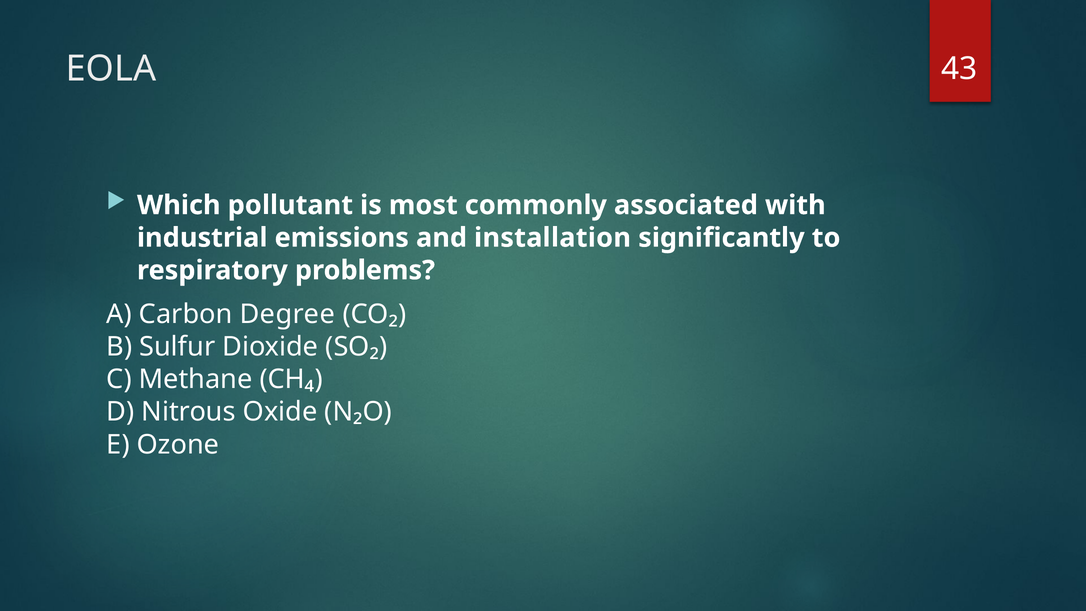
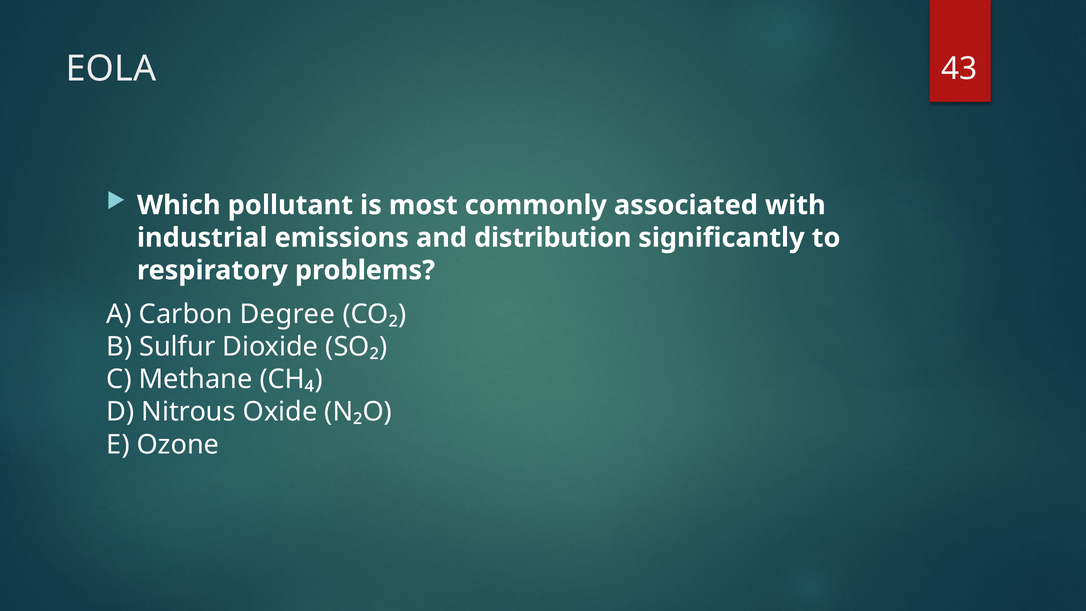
installation: installation -> distribution (553, 238)
